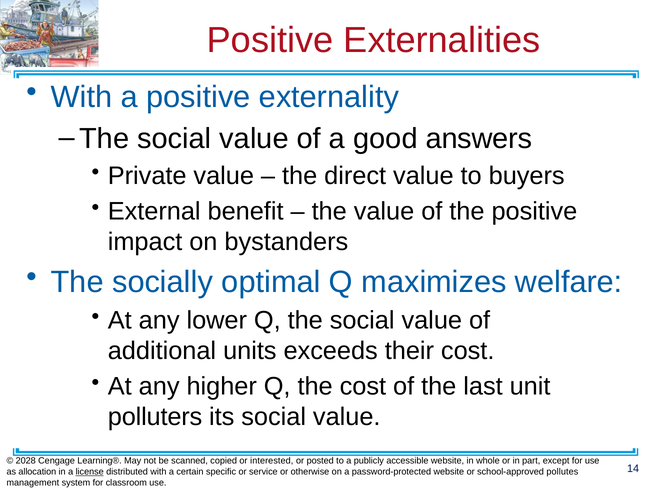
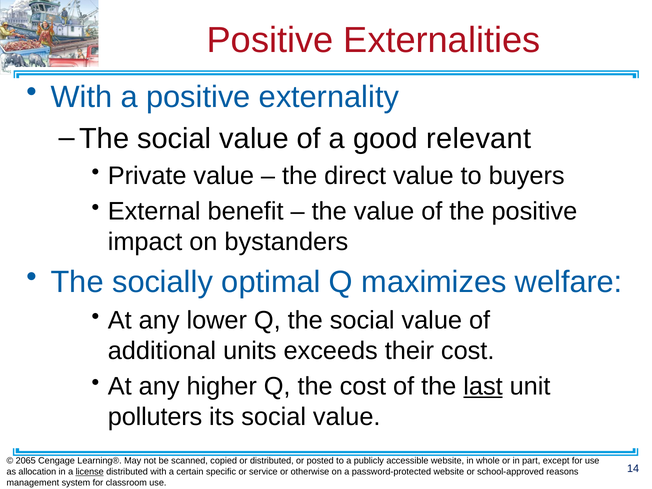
answers: answers -> relevant (479, 139)
last underline: none -> present (483, 387)
2028: 2028 -> 2065 (26, 461)
or interested: interested -> distributed (272, 461)
pollutes: pollutes -> reasons (562, 472)
